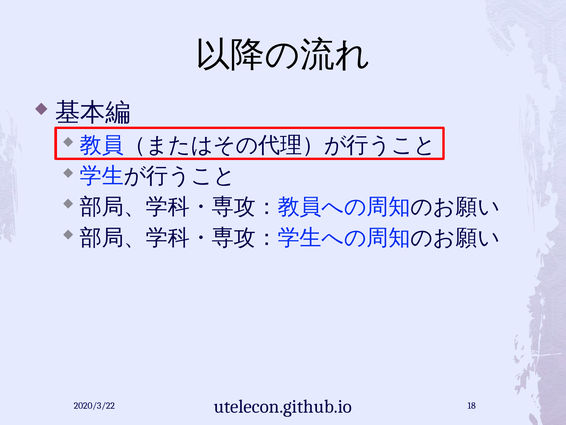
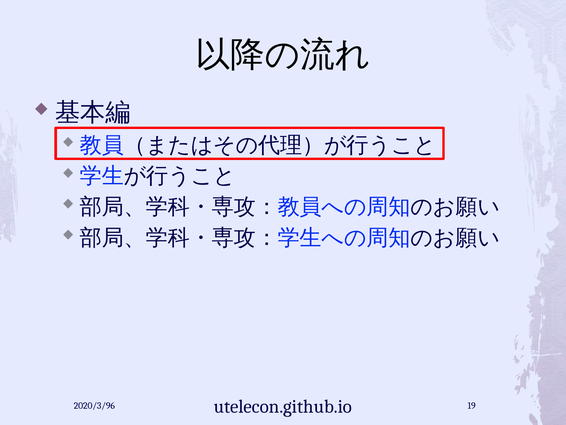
2020/3/22: 2020/3/22 -> 2020/3/96 (94, 405)
18: 18 -> 19 (472, 405)
